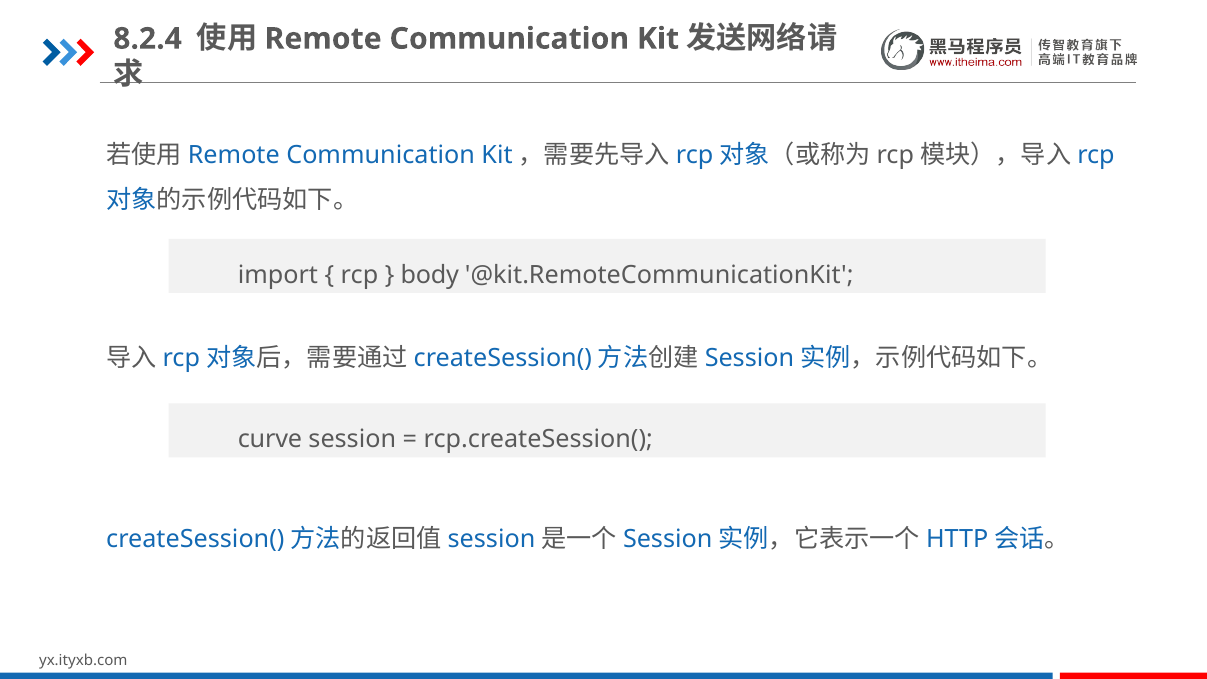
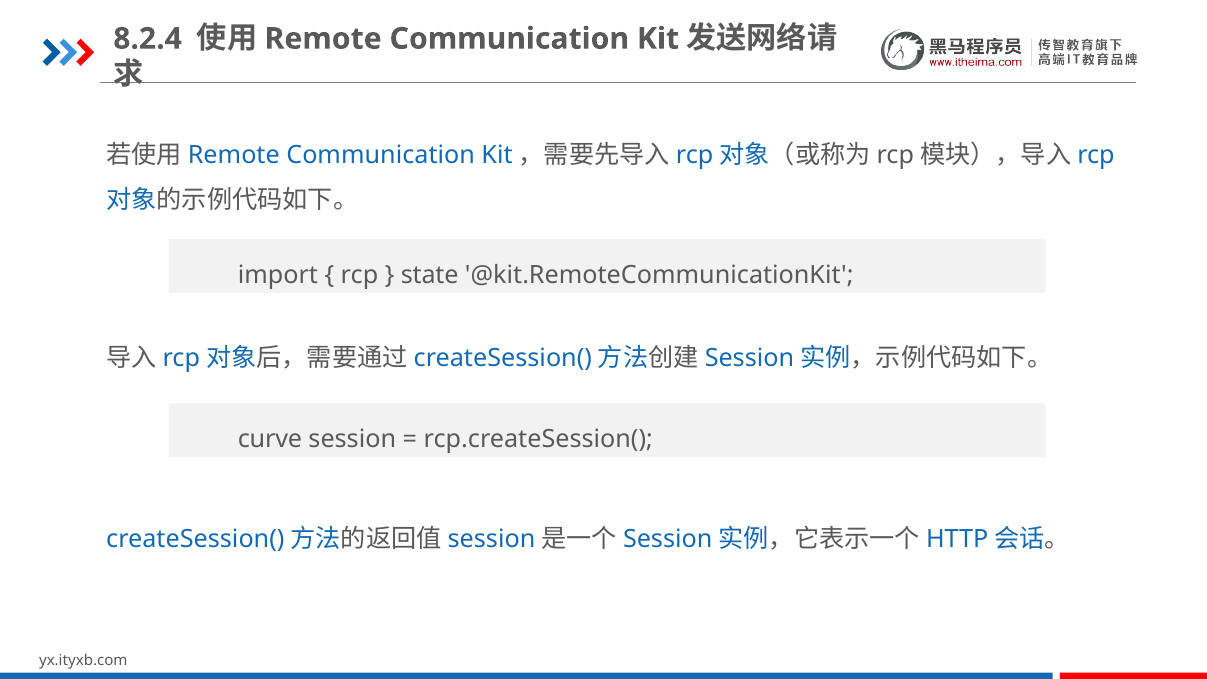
body: body -> state (430, 275)
